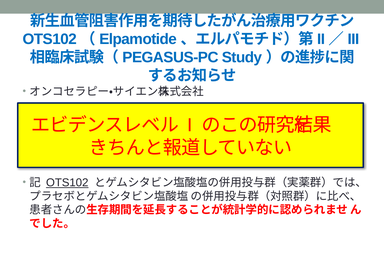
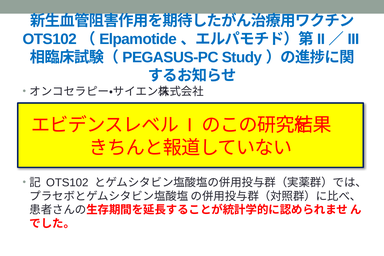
OTS102 underline: present -> none (67, 183)
